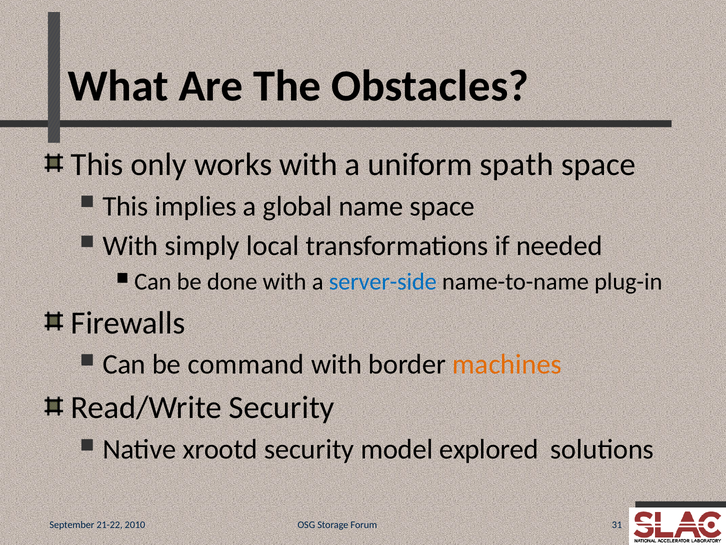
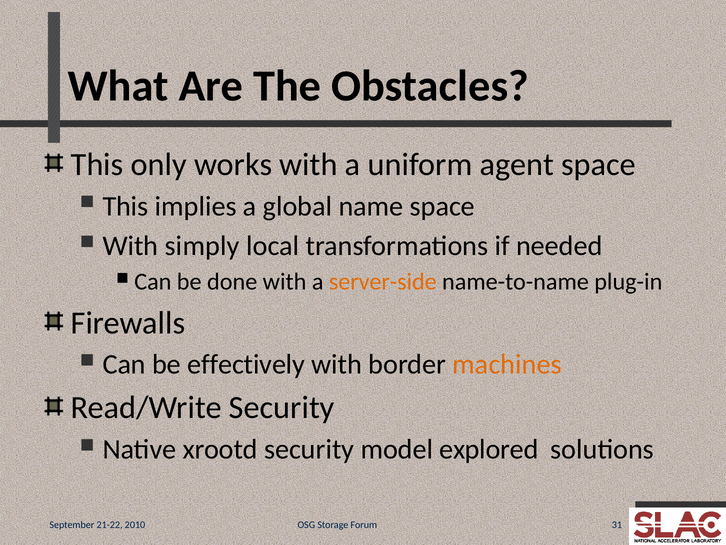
spath: spath -> agent (517, 164)
server-side colour: blue -> orange (383, 282)
command: command -> effectively (246, 364)
